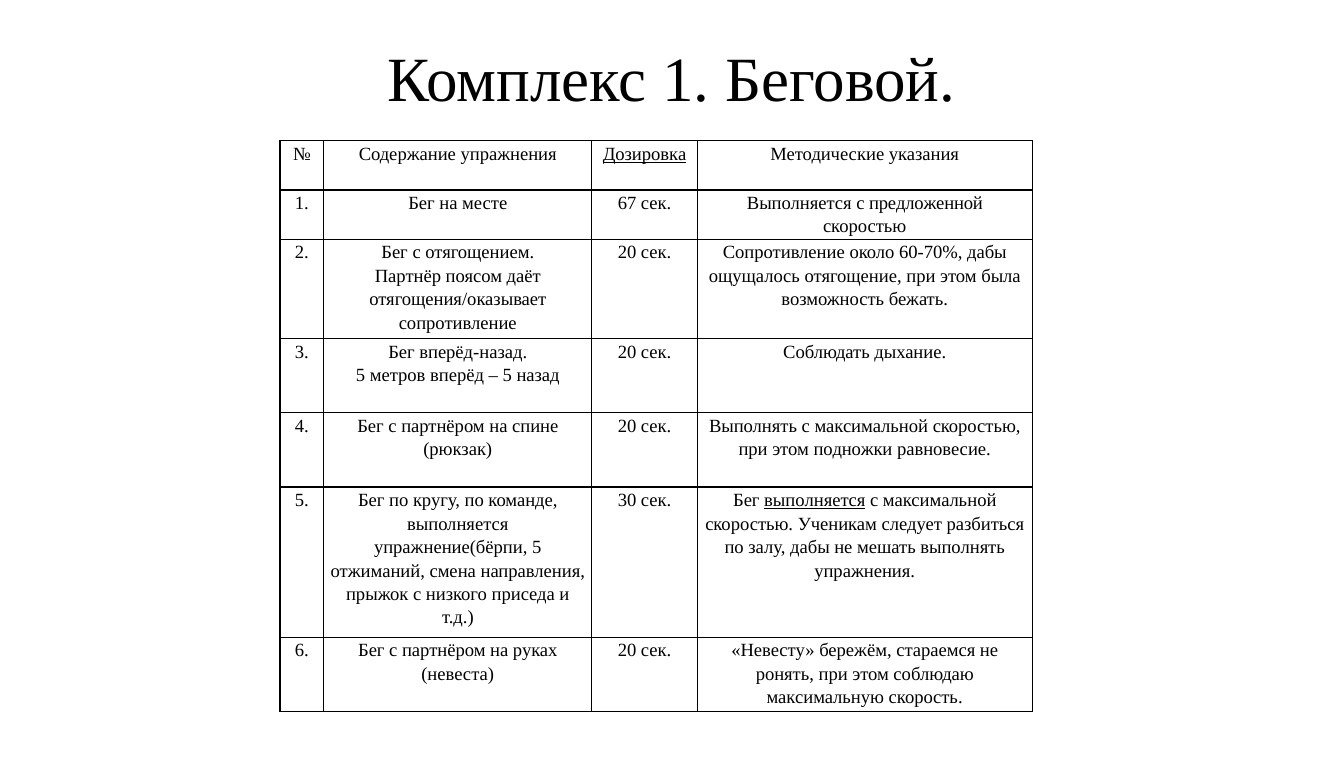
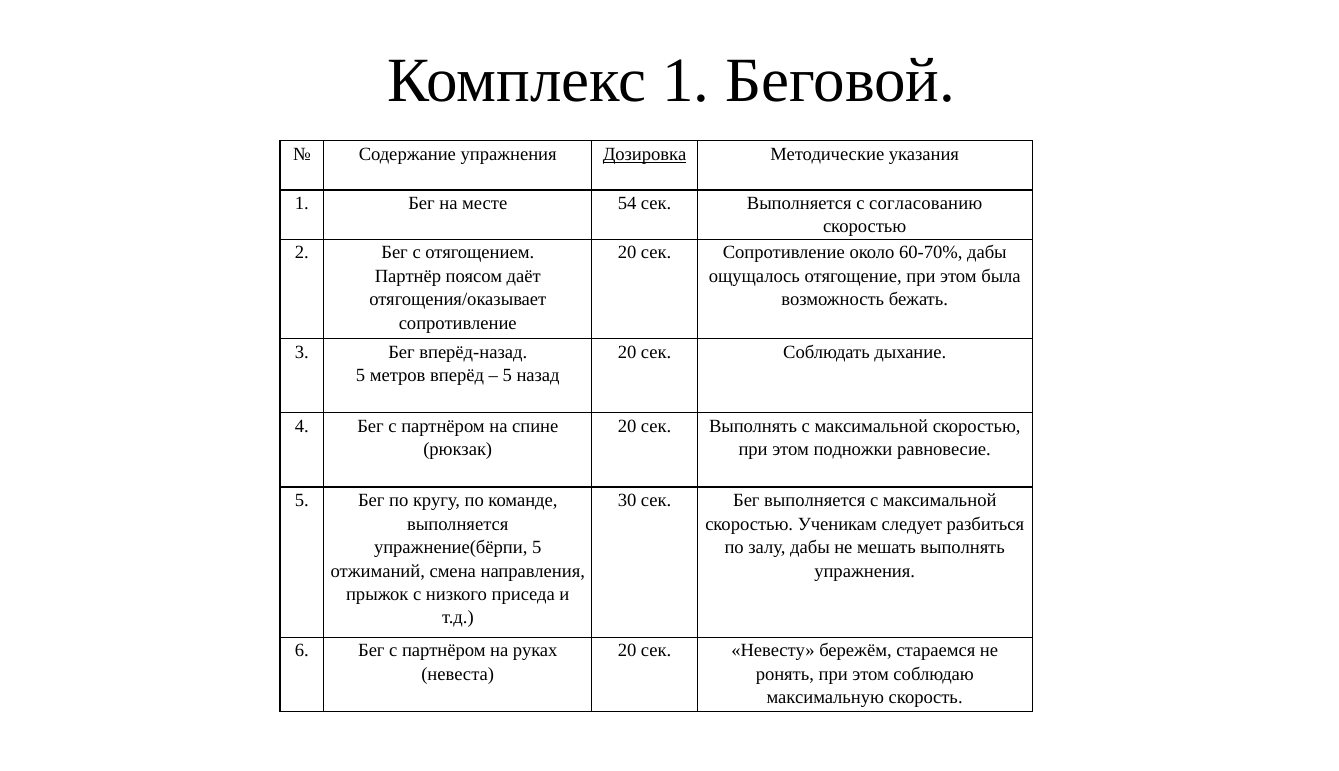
67: 67 -> 54 (627, 203)
предложенной: предложенной -> согласованию (926, 203)
выполняется underline: present -> none (815, 500)
